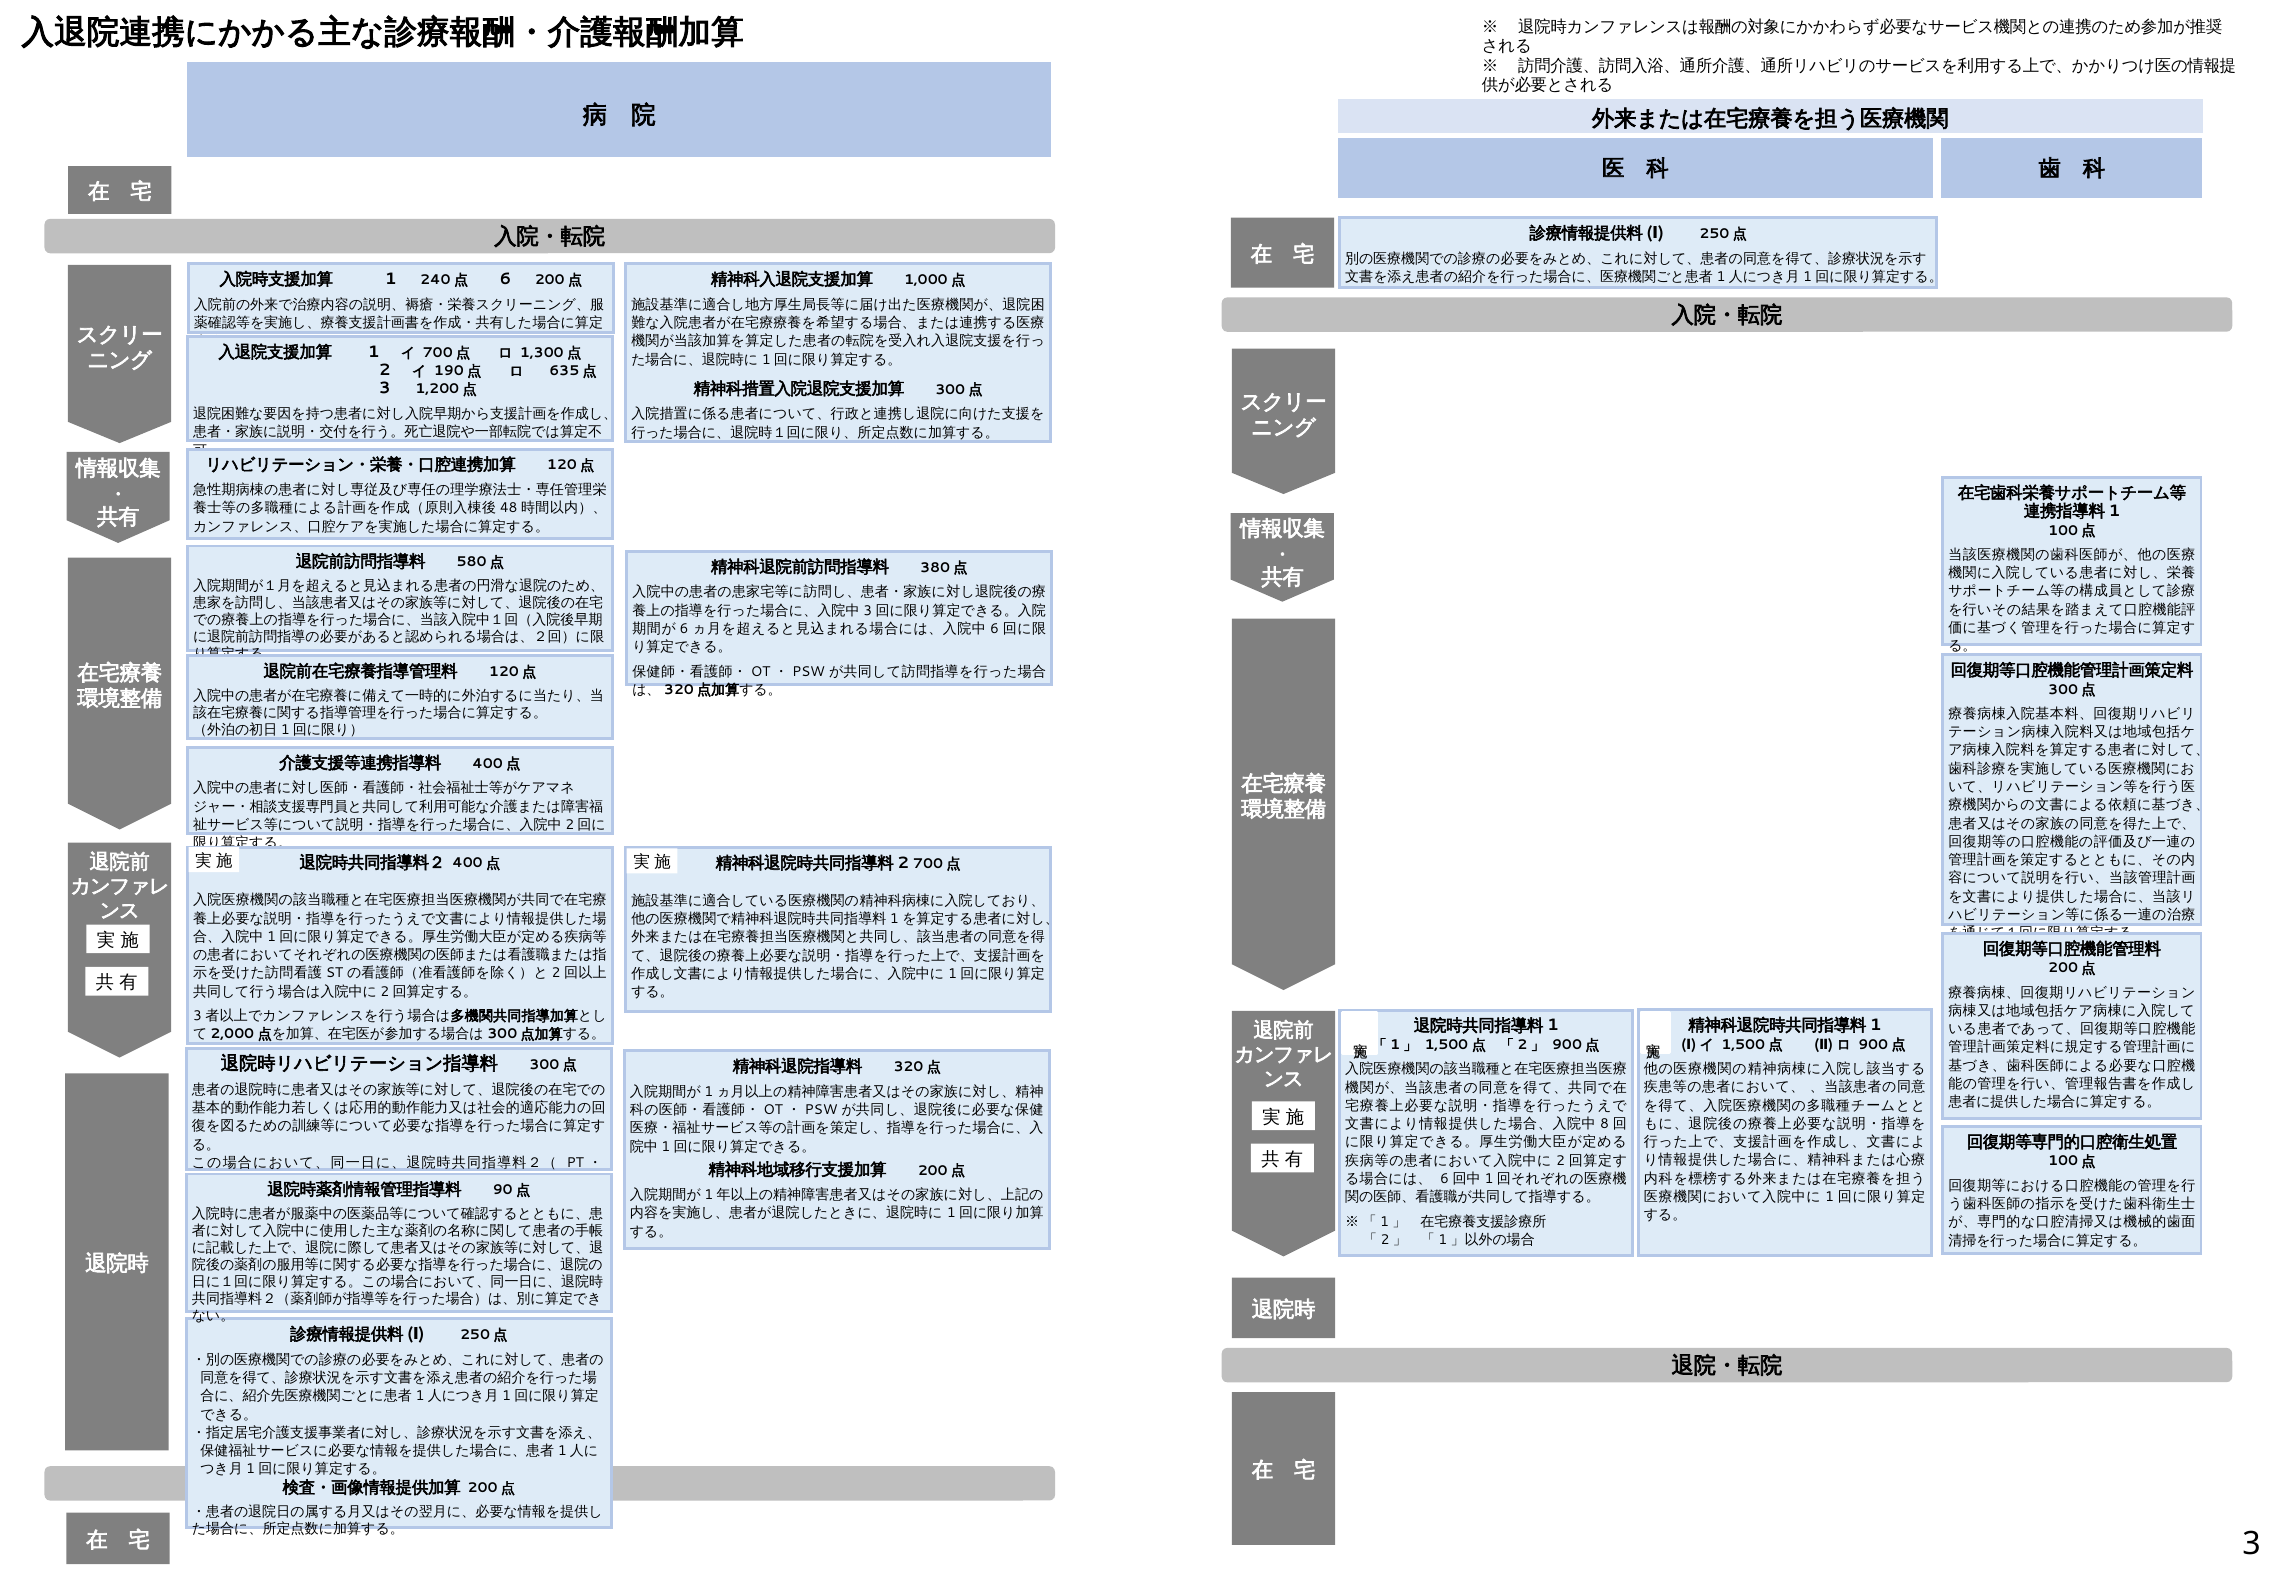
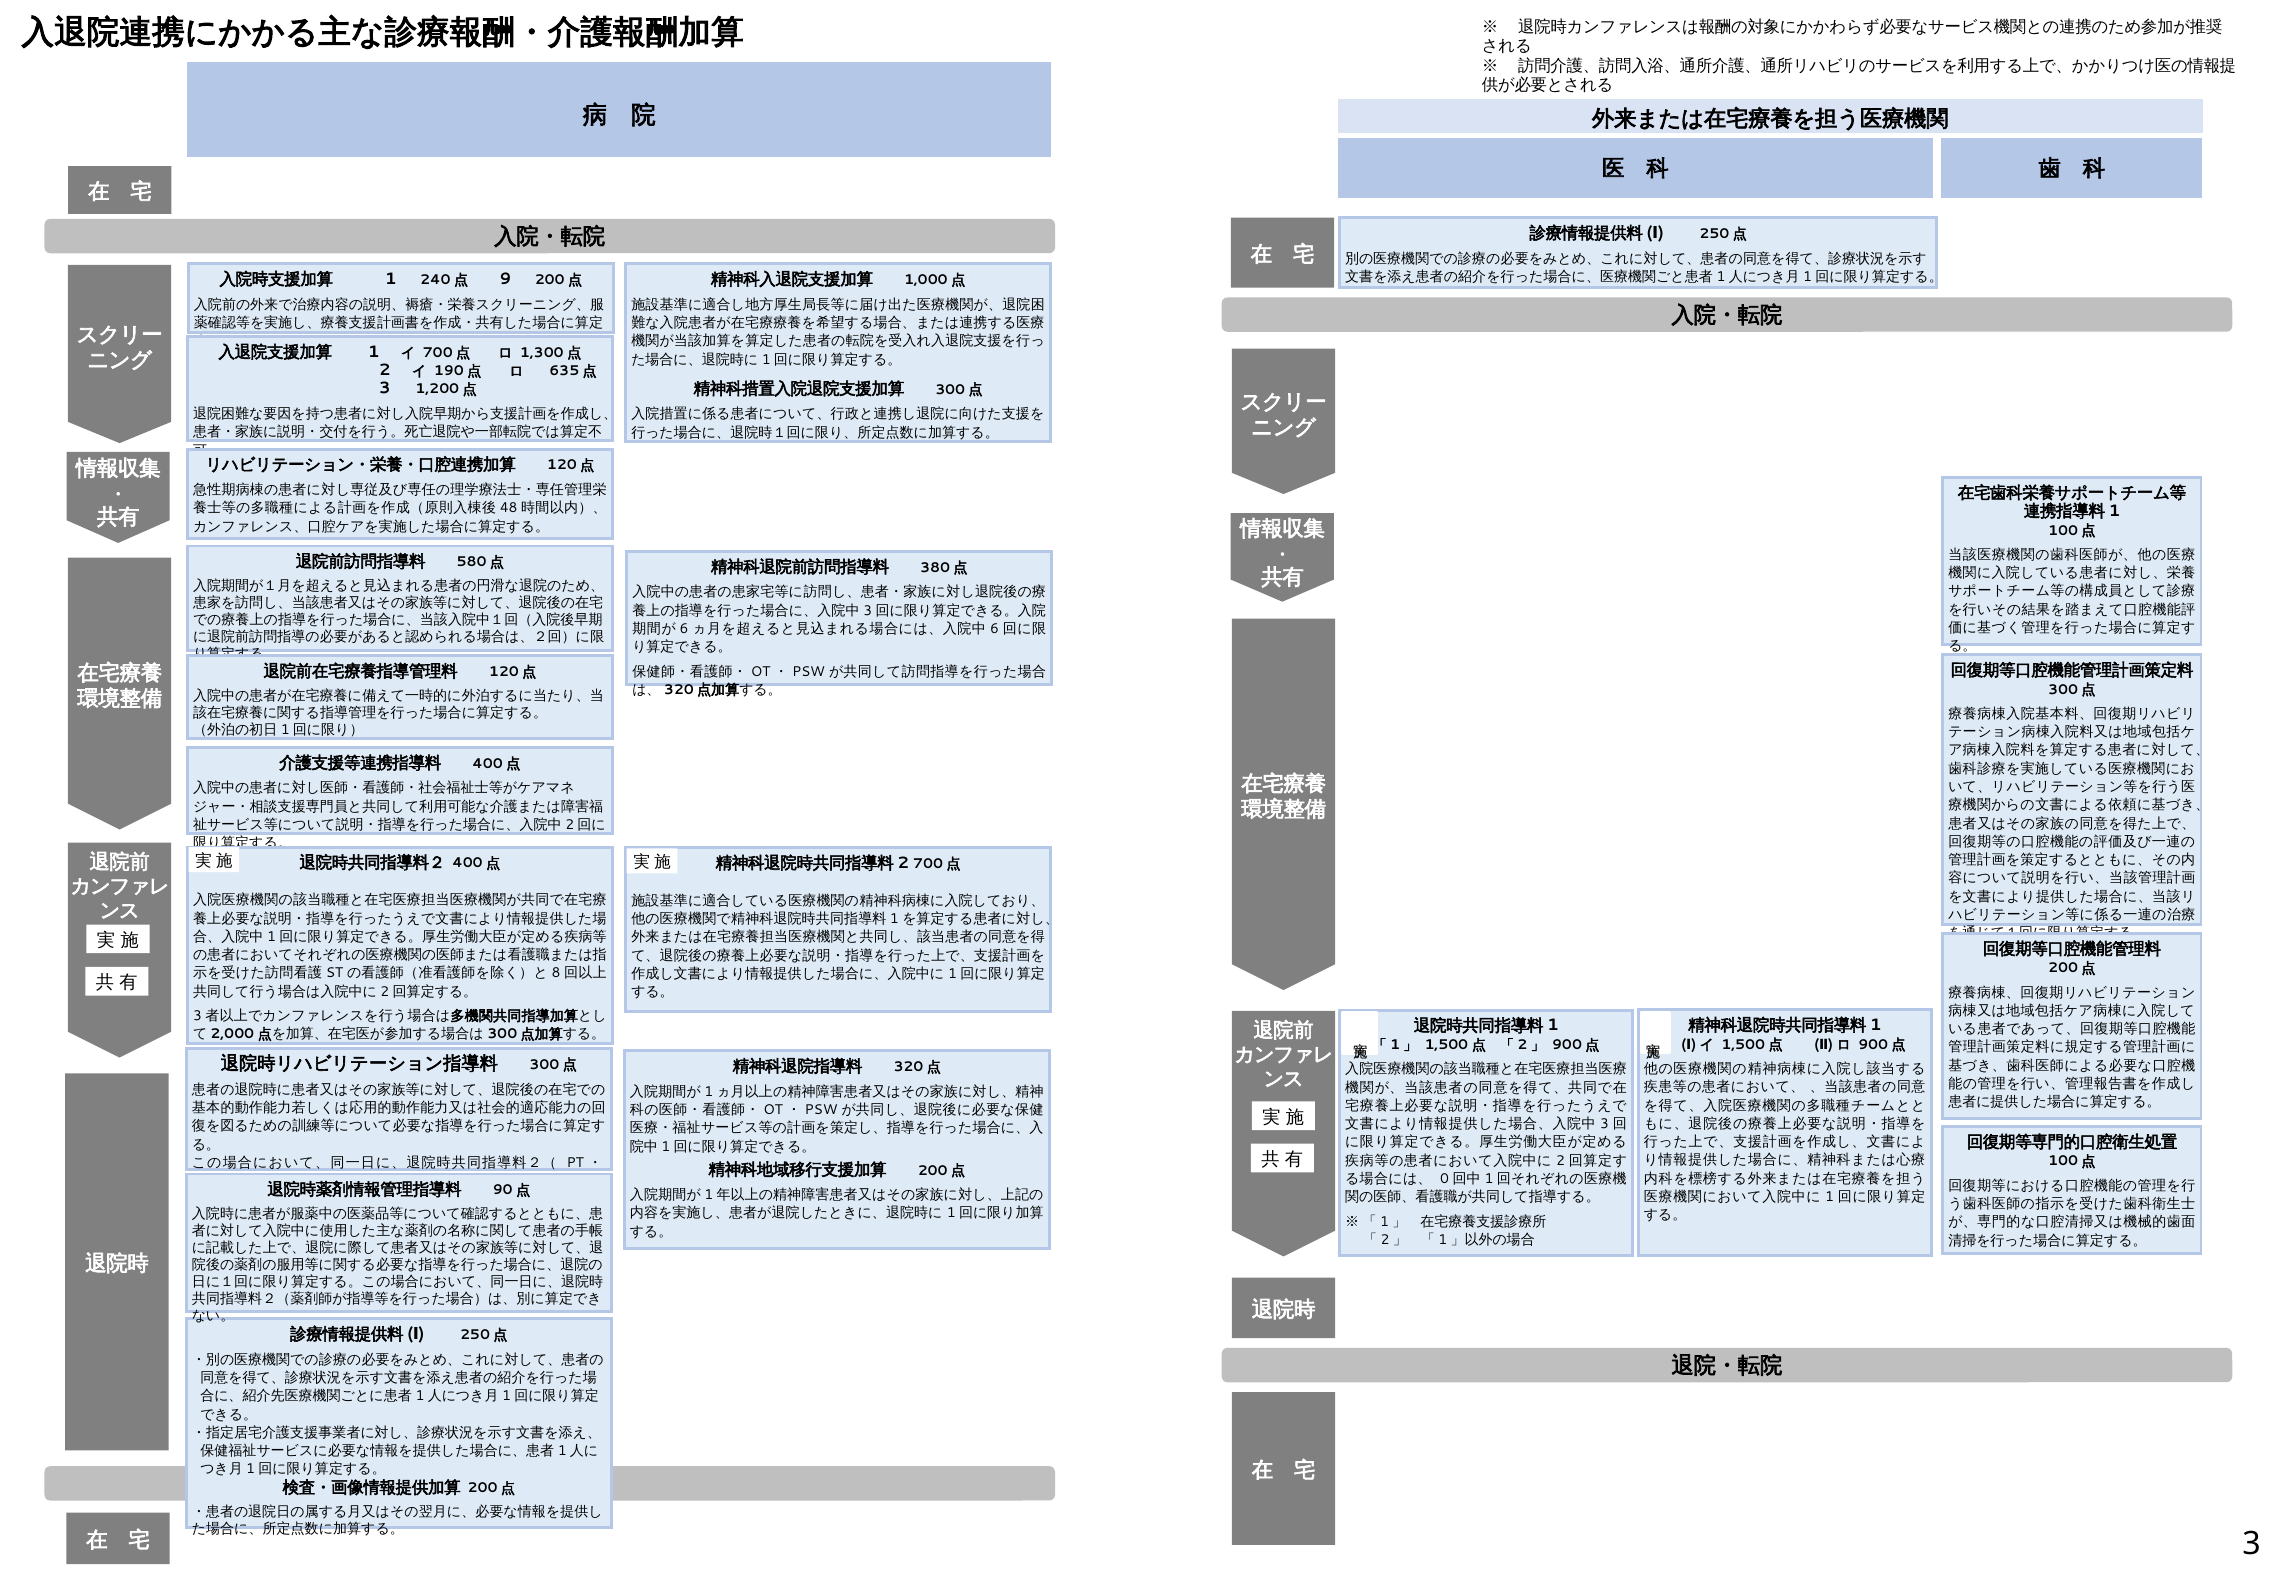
6: 6 -> 9 (505, 279)
2: 2 -> 8 (556, 973)
8: 8 -> 3 (1604, 1124)
6: 6 -> 0 (1445, 1178)
